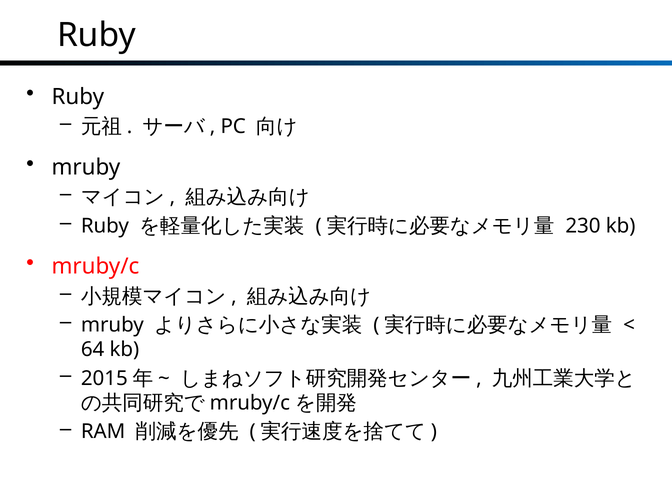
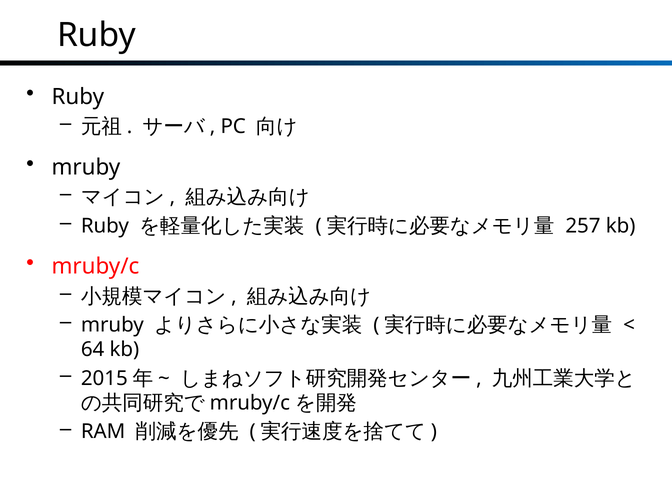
230: 230 -> 257 (583, 226)
